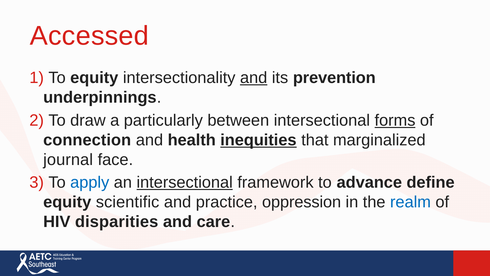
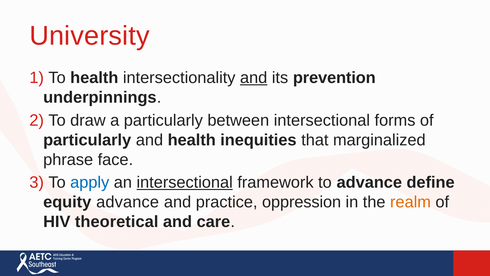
Accessed: Accessed -> University (89, 36)
To equity: equity -> health (94, 78)
forms underline: present -> none (395, 120)
connection: connection -> particularly (87, 140)
inequities underline: present -> none (258, 140)
journal: journal -> phrase (68, 159)
equity scientific: scientific -> advance (128, 202)
realm colour: blue -> orange (410, 202)
disparities: disparities -> theoretical (117, 222)
